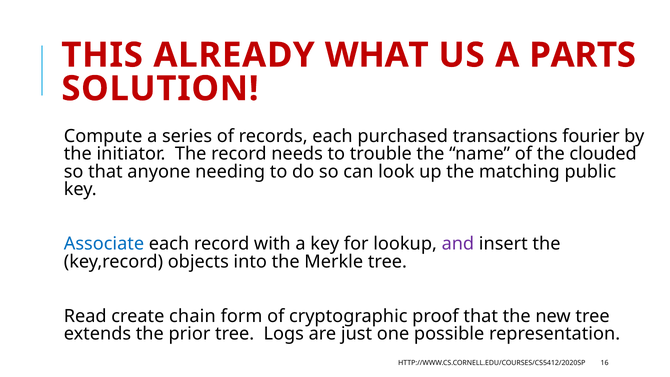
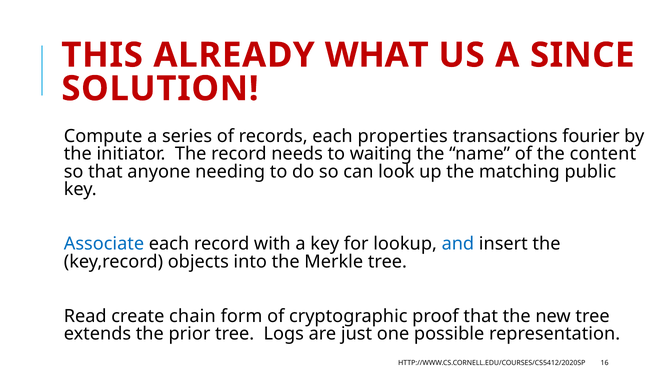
PARTS: PARTS -> SINCE (582, 55)
purchased: purchased -> properties (403, 136)
trouble: trouble -> waiting (381, 154)
clouded: clouded -> content (603, 154)
and colour: purple -> blue (458, 244)
